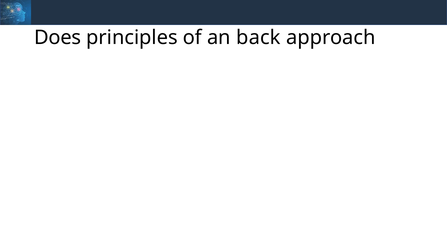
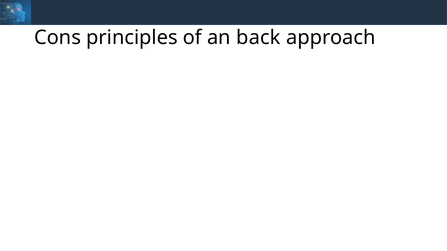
Does: Does -> Cons (58, 38)
